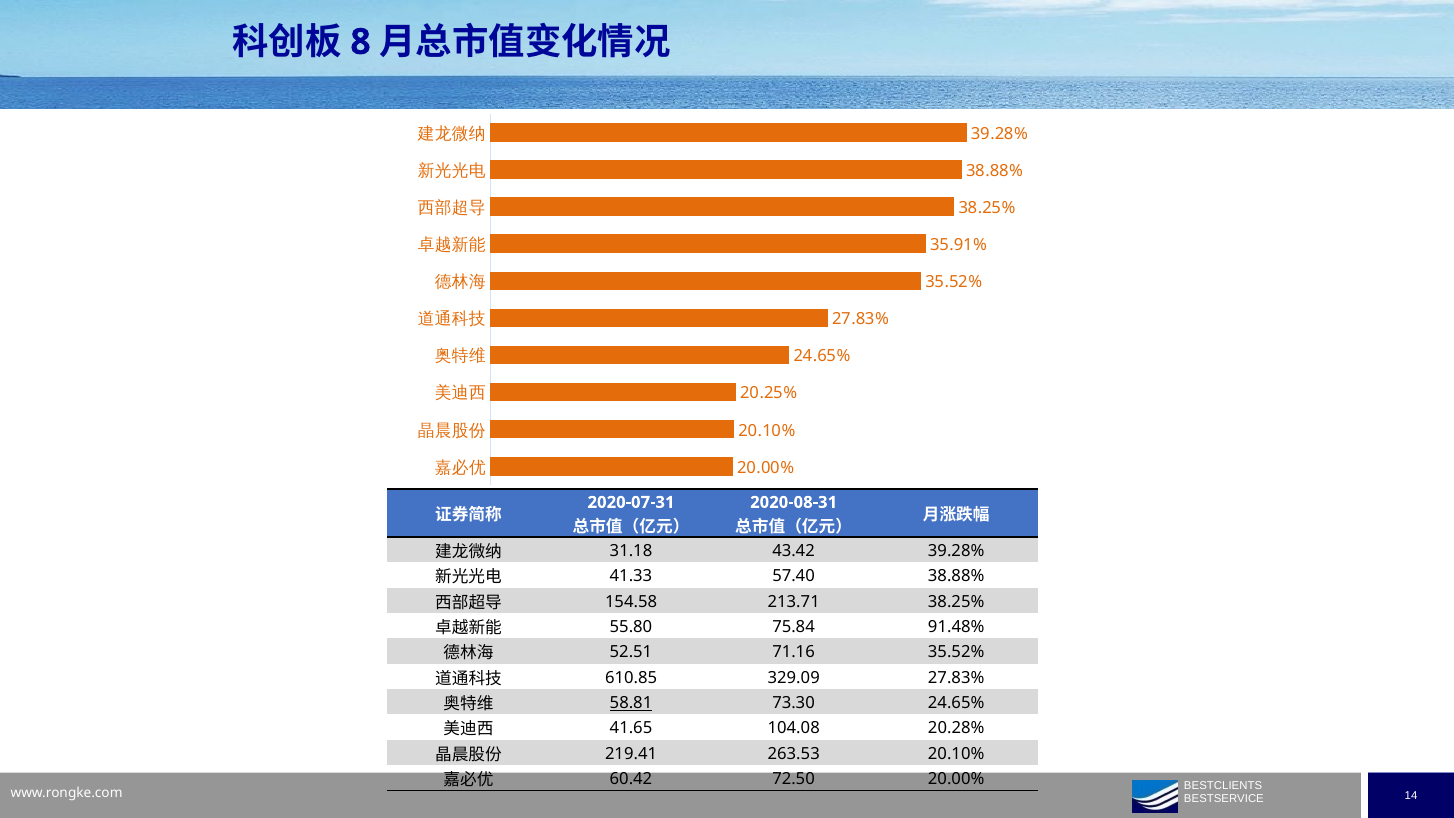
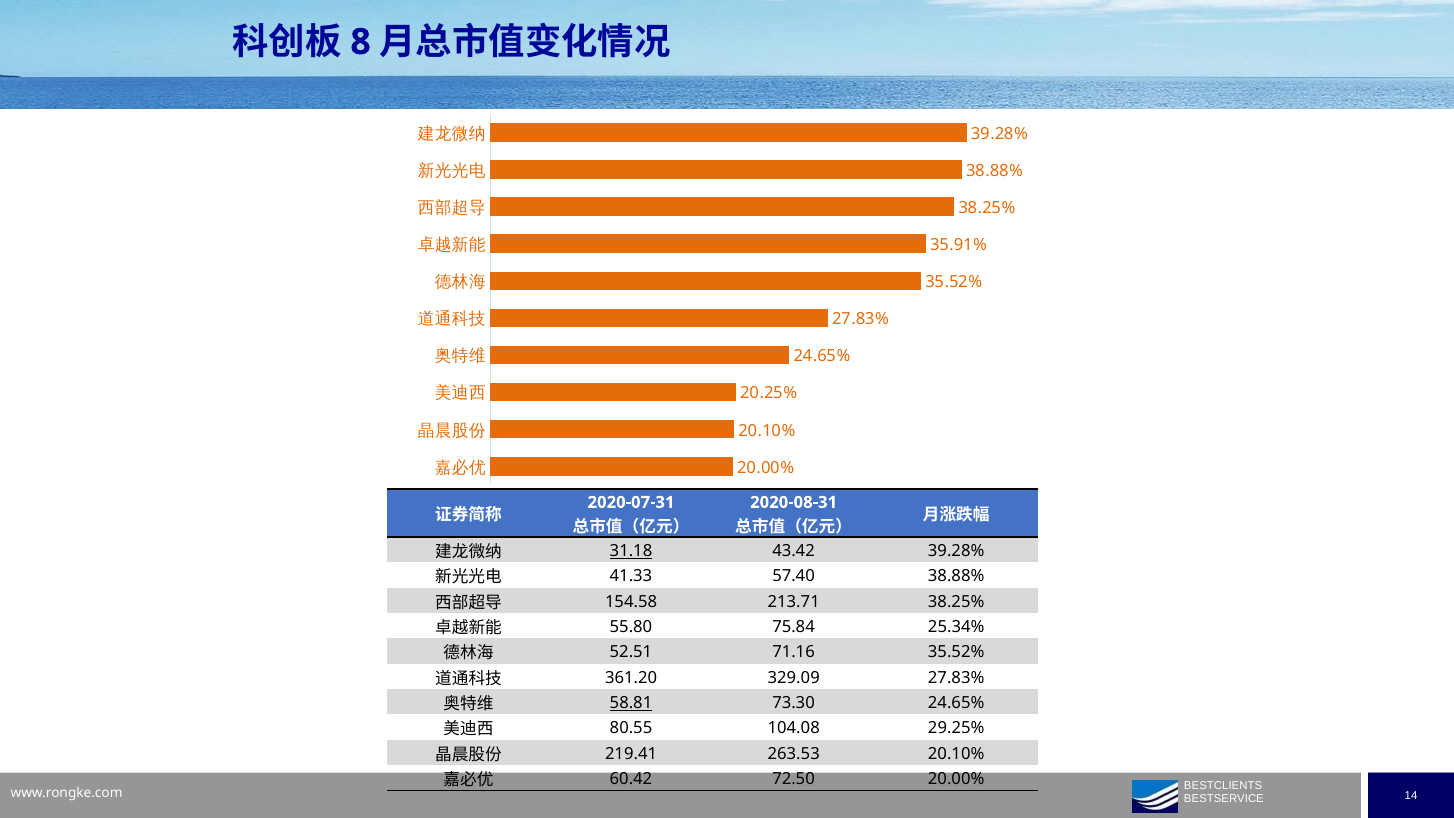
31.18 underline: none -> present (631, 551)
91.48%: 91.48% -> 25.34% (956, 627)
610.85: 610.85 -> 361.20 (631, 678)
41.65: 41.65 -> 80.55 (631, 728)
20.28%: 20.28% -> 29.25% (956, 728)
